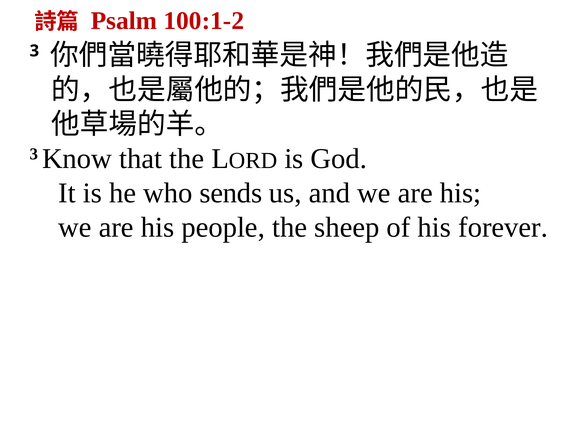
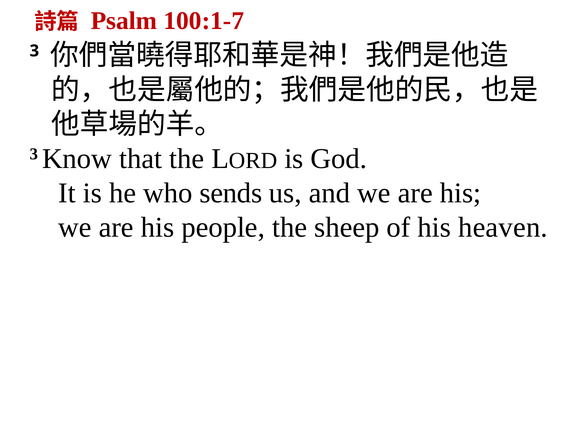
100:1-2: 100:1-2 -> 100:1-7 (204, 21)
forever: forever -> heaven (503, 227)
